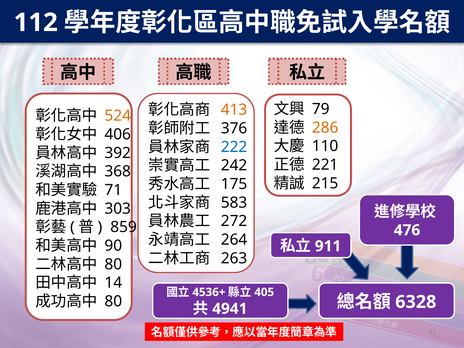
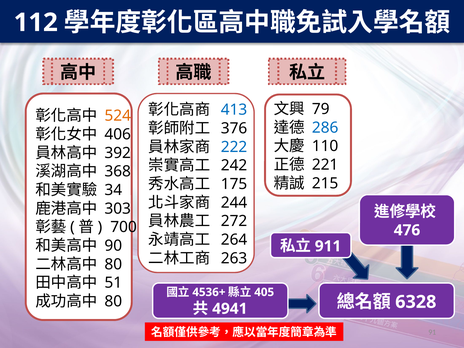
413 colour: orange -> blue (234, 110)
286 colour: orange -> blue (325, 128)
71: 71 -> 34 (113, 190)
583: 583 -> 244 (234, 203)
859: 859 -> 700 (124, 227)
14: 14 -> 51 (113, 283)
